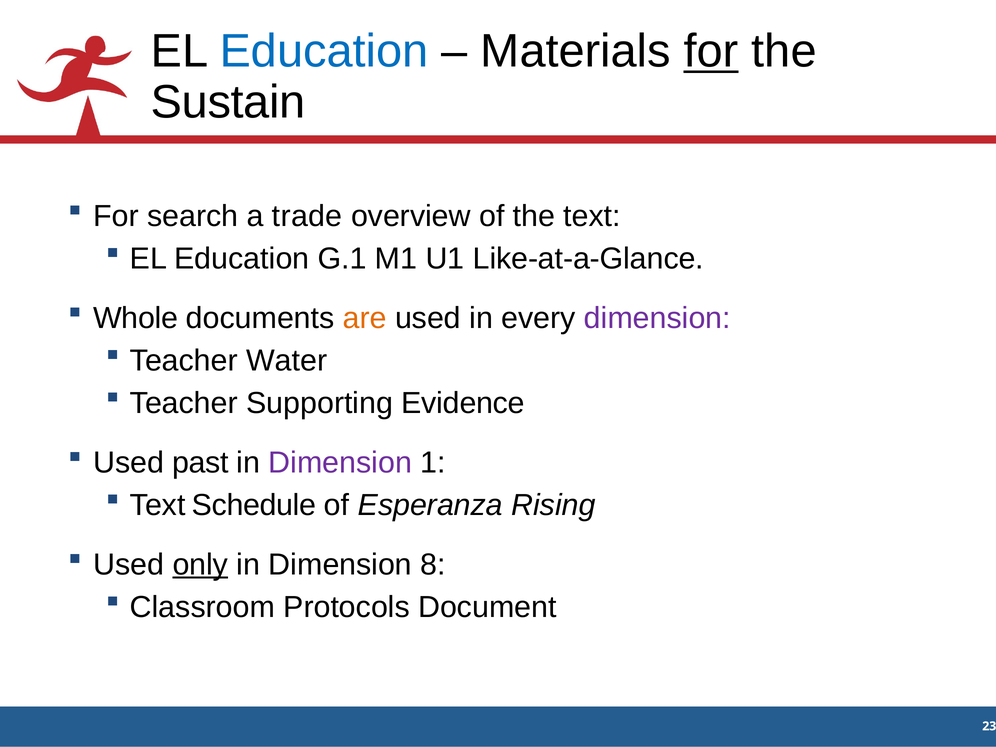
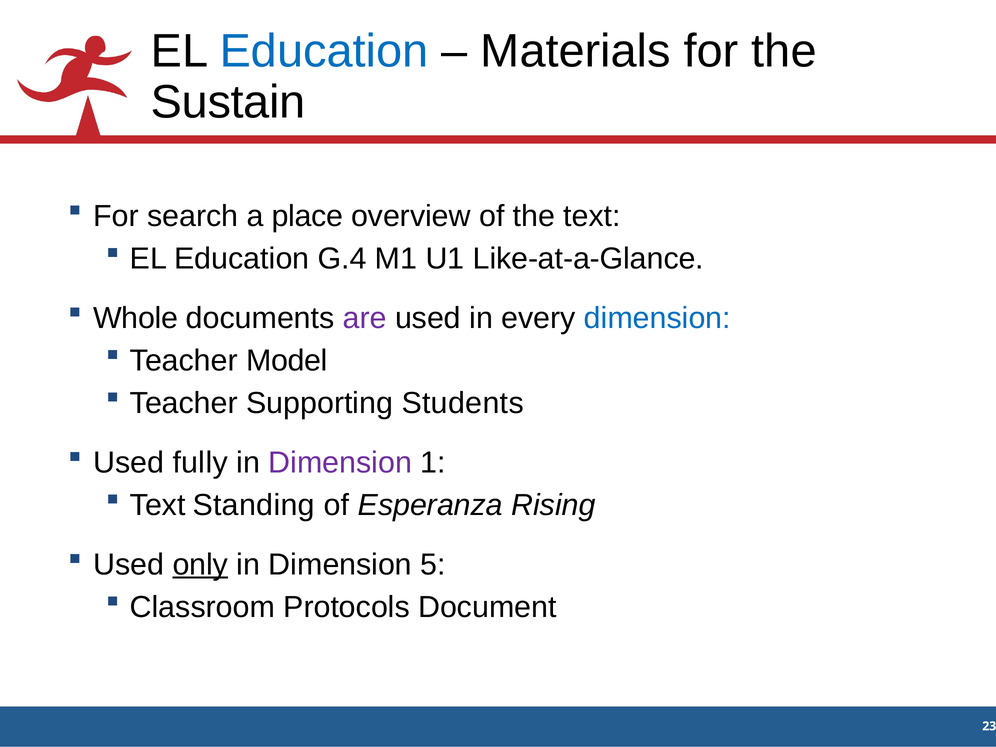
for underline: present -> none (711, 51)
trade: trade -> place (307, 216)
G.1: G.1 -> G.4 (342, 259)
are colour: orange -> purple (365, 318)
dimension colour: purple -> blue (657, 318)
Water: Water -> Model (287, 361)
Evidence: Evidence -> Students (463, 403)
past: past -> fully (200, 463)
Schedule: Schedule -> Standing (254, 505)
8: 8 -> 5 (433, 564)
